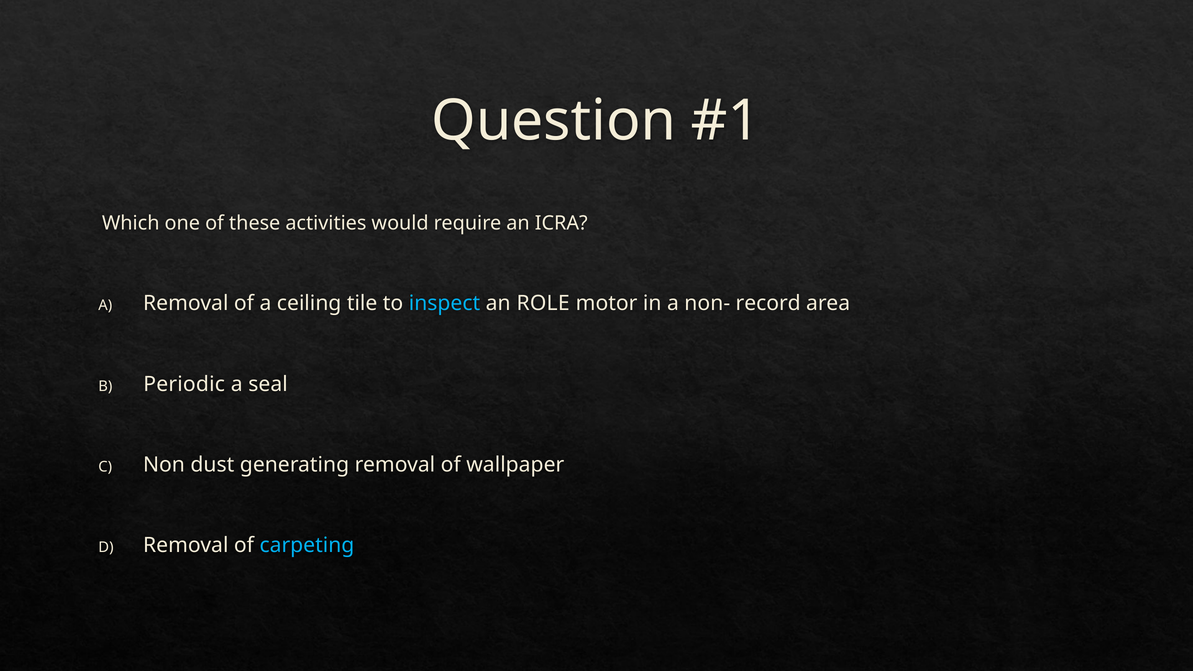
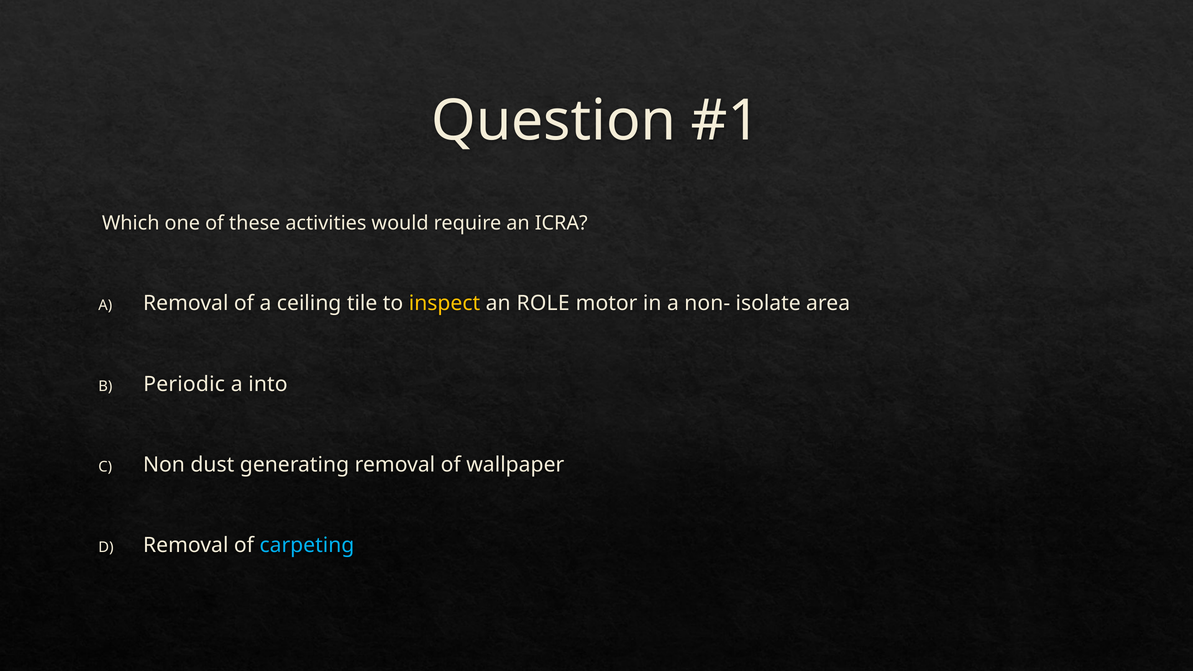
inspect colour: light blue -> yellow (445, 303)
record: record -> isolate (768, 303)
seal: seal -> into (268, 384)
